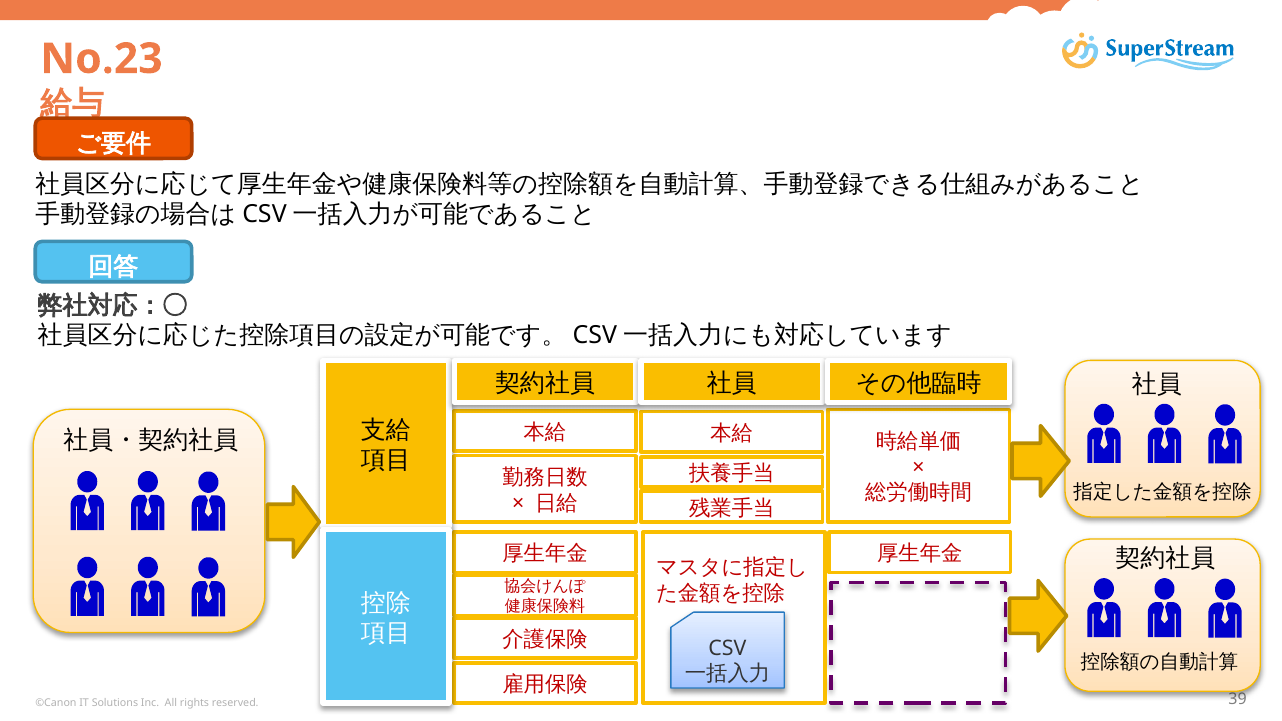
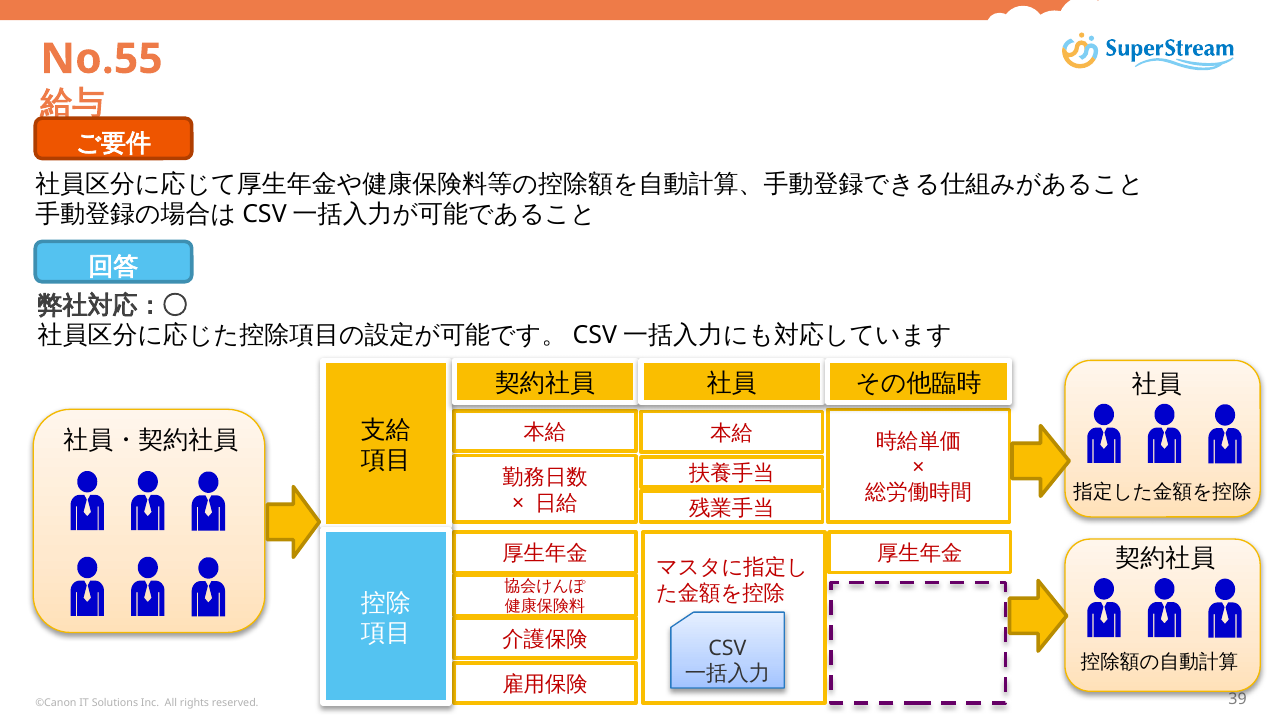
No.23: No.23 -> No.55 (102, 59)
